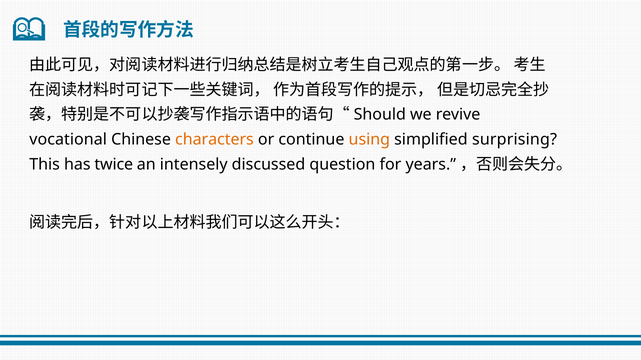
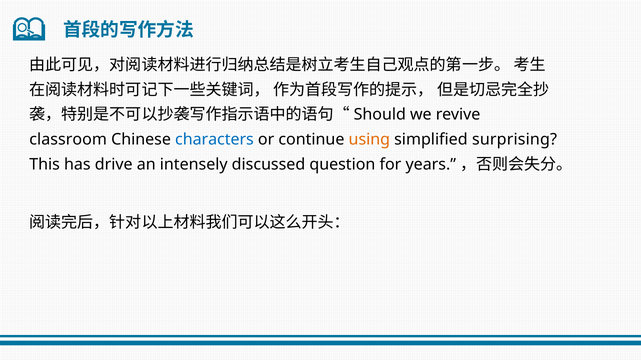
vocational: vocational -> classroom (68, 140)
characters colour: orange -> blue (214, 140)
twice: twice -> drive (114, 165)
